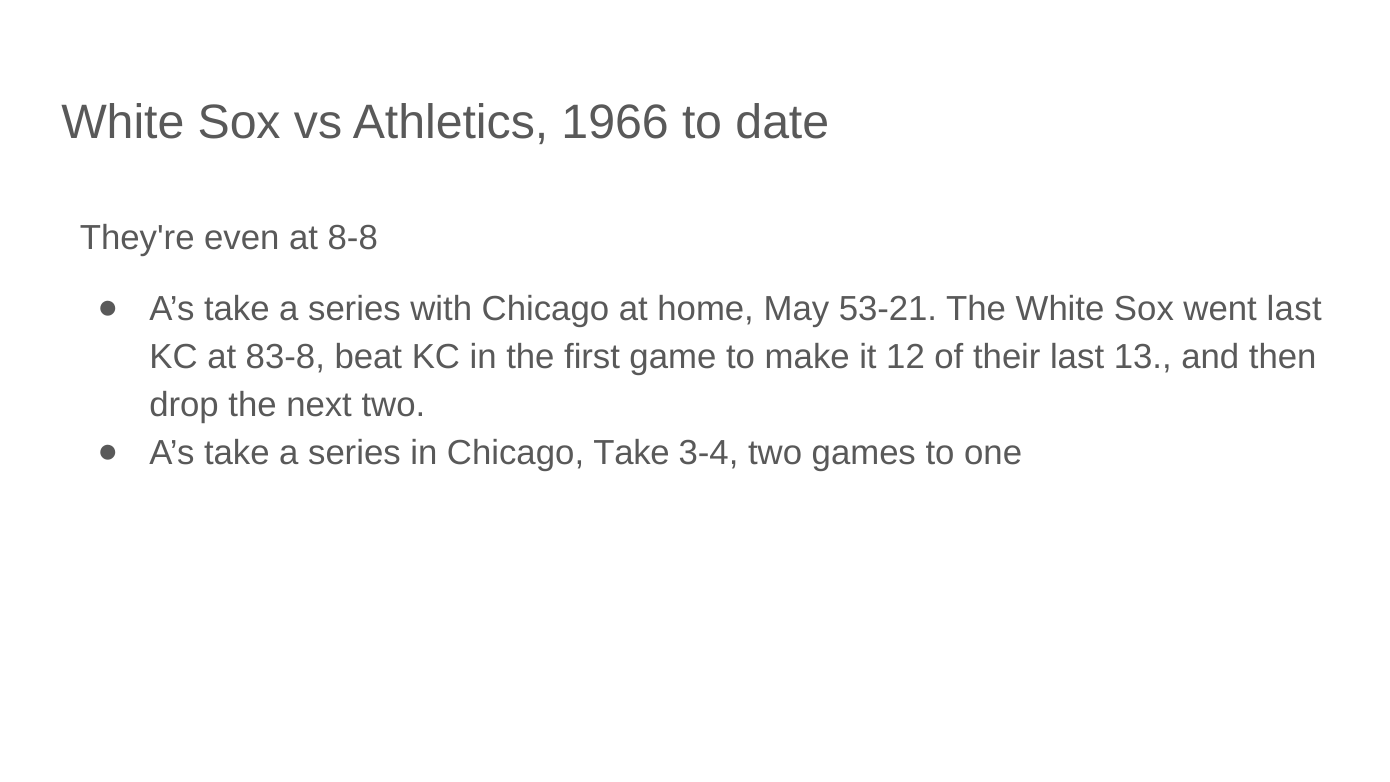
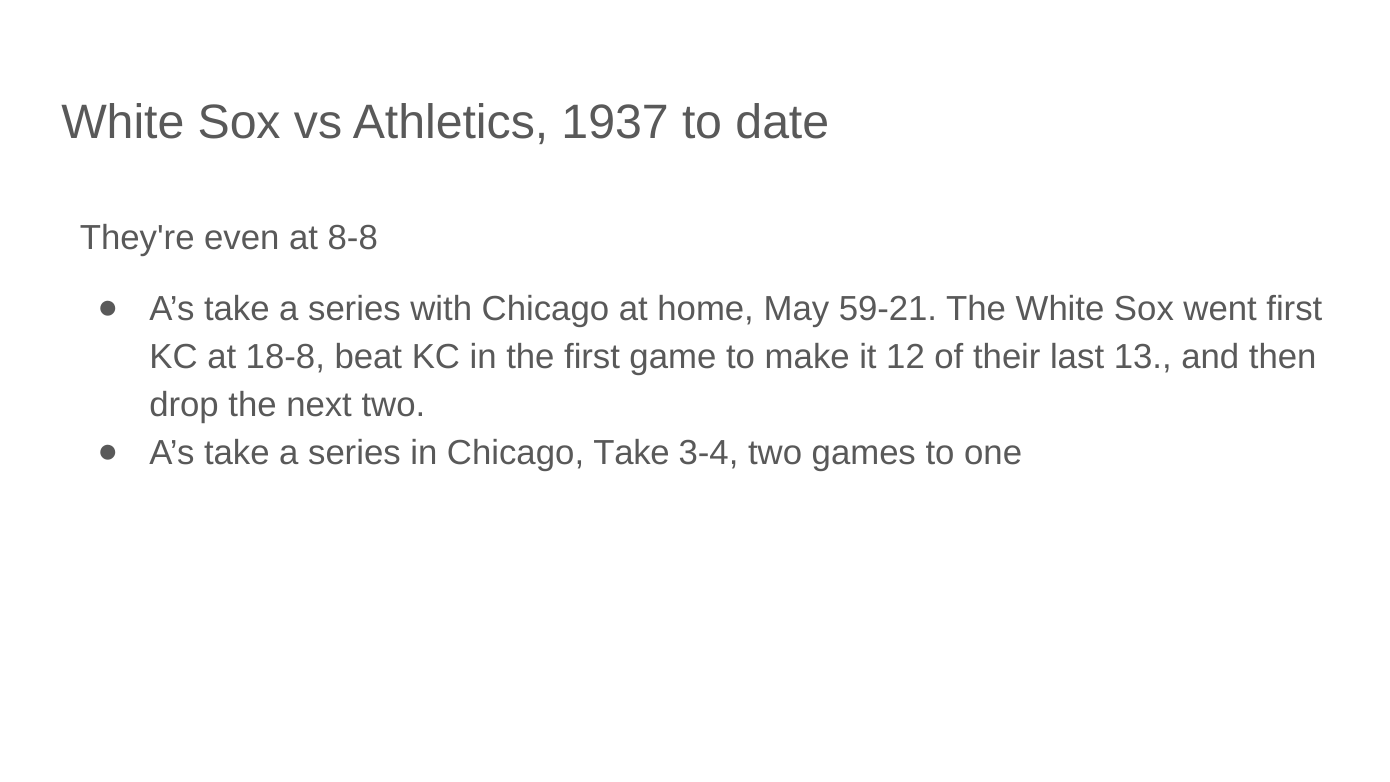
1966: 1966 -> 1937 (615, 123)
53-21: 53-21 -> 59-21 (888, 309)
went last: last -> first (1294, 309)
83-8: 83-8 -> 18-8 (285, 357)
